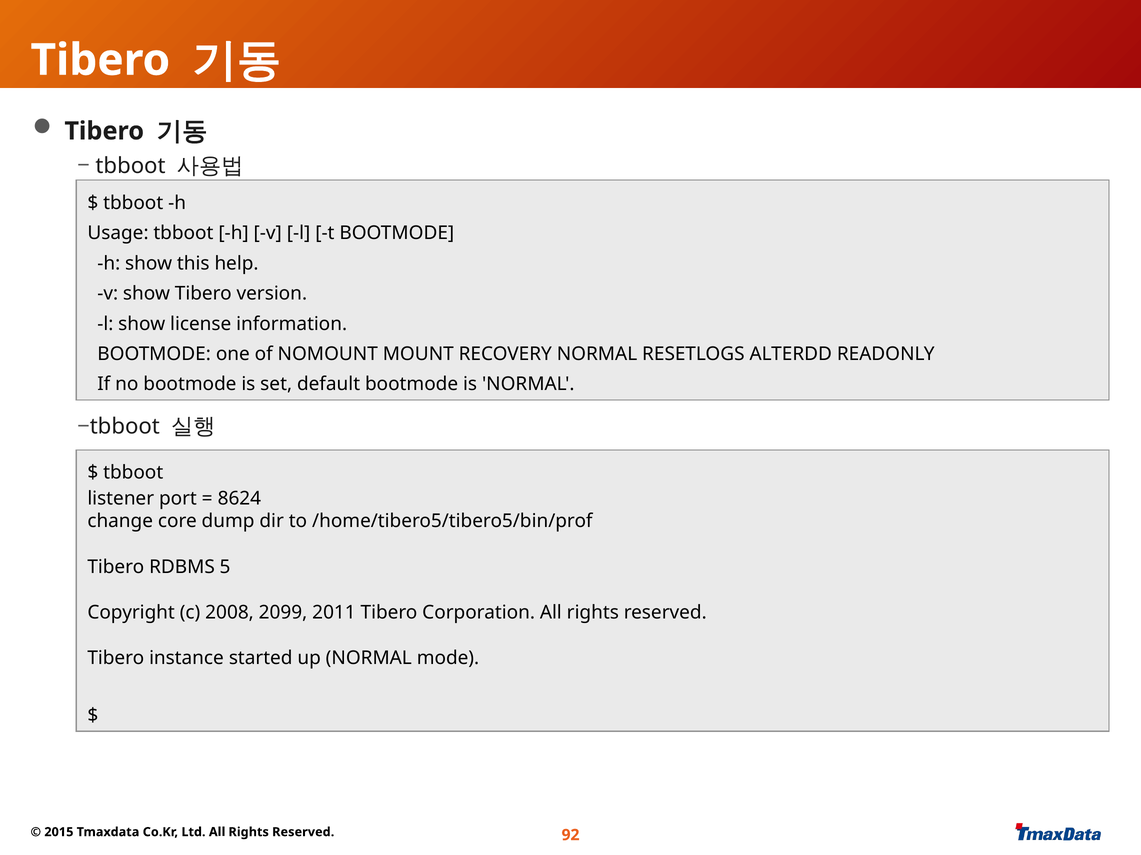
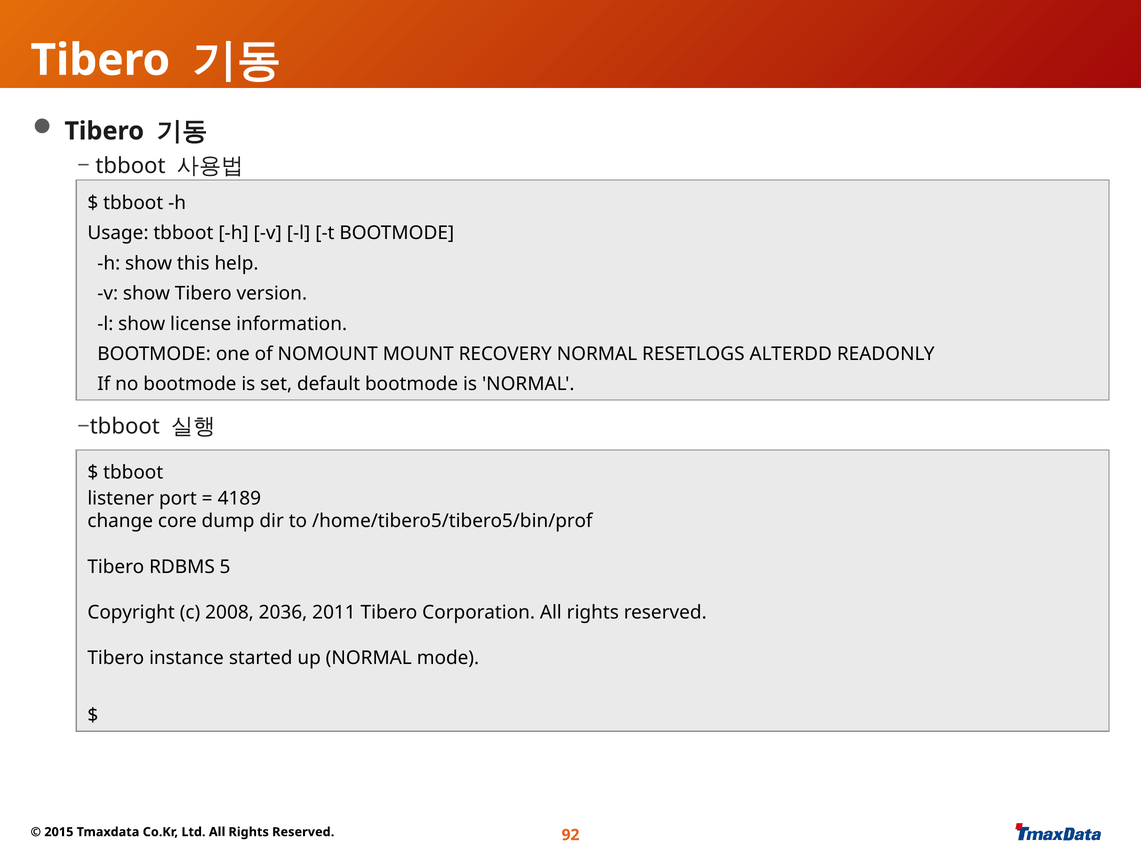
8624: 8624 -> 4189 (239, 499)
2099: 2099 -> 2036 (283, 613)
